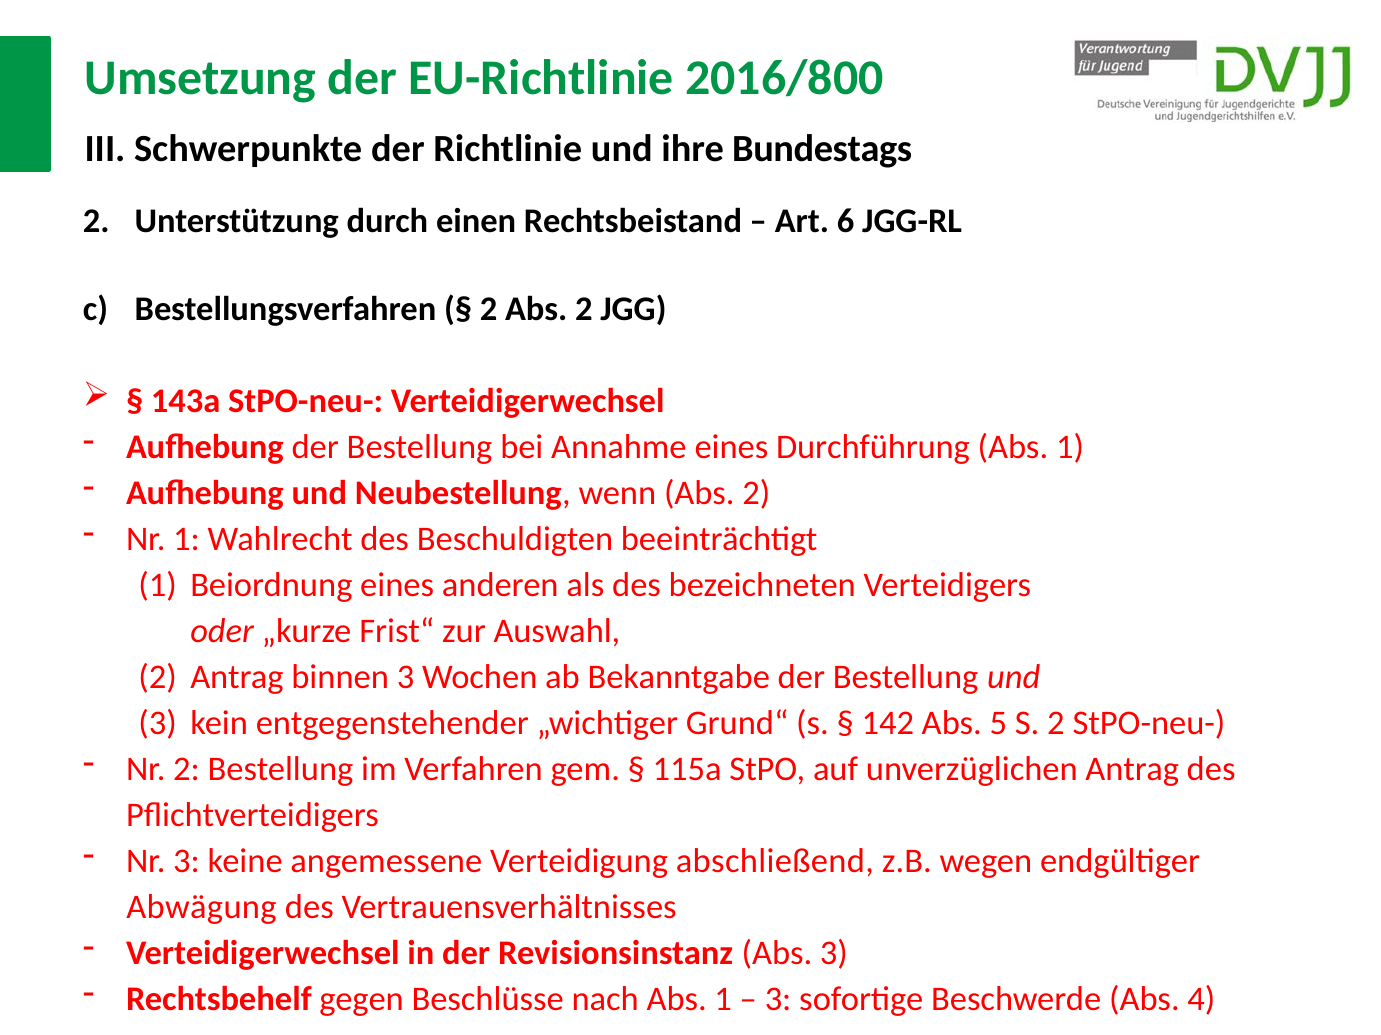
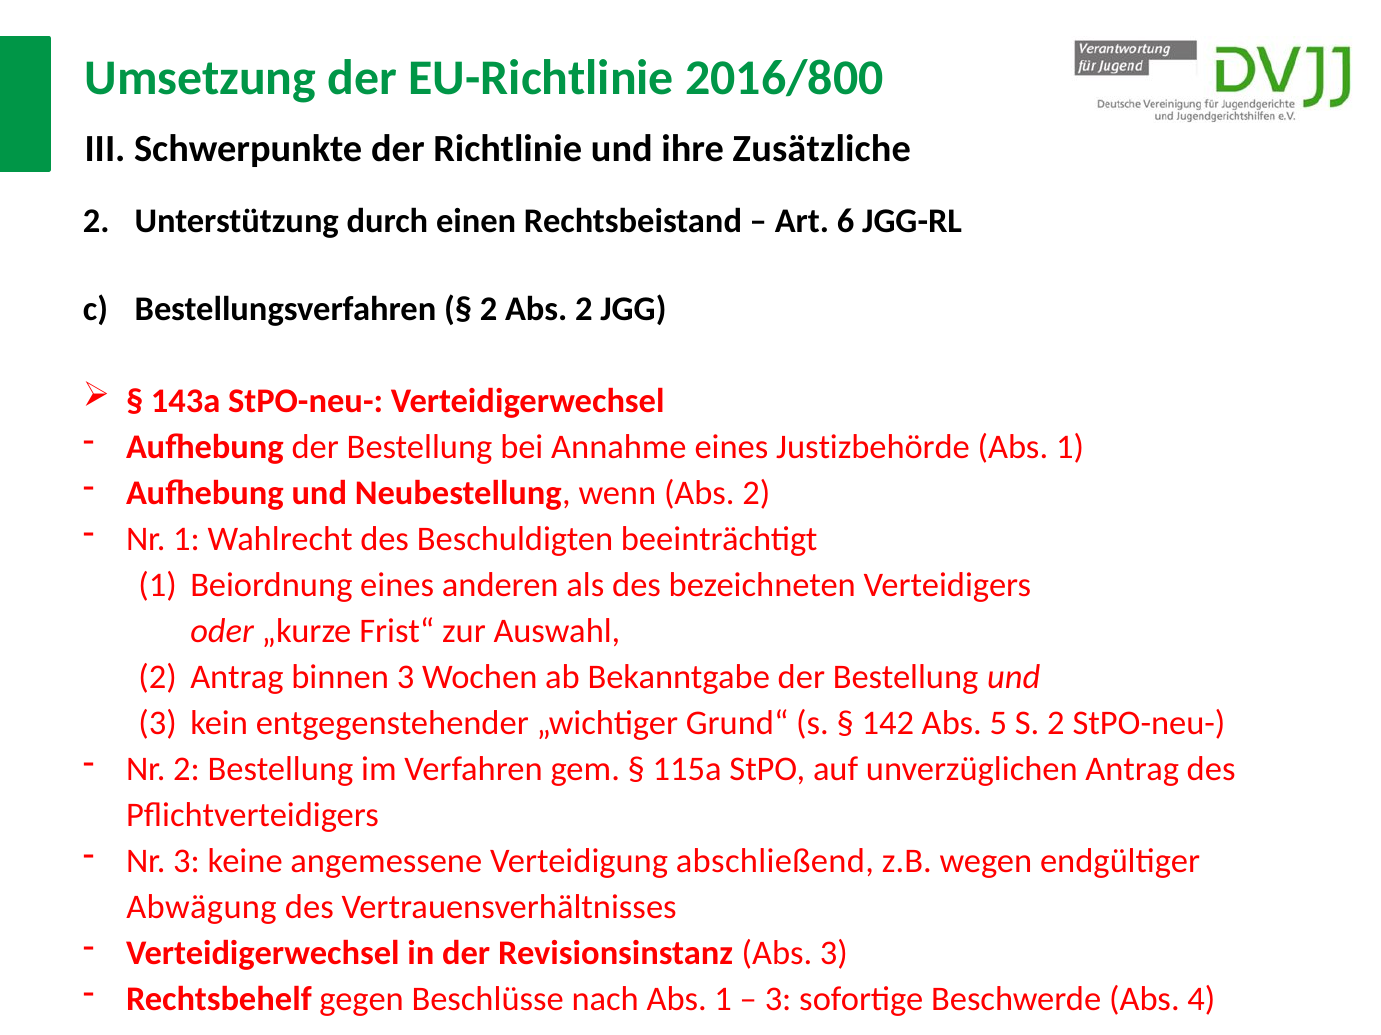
Bundestags: Bundestags -> Zusätzliche (822, 149)
Durchführung: Durchführung -> Justizbehörde (873, 447)
